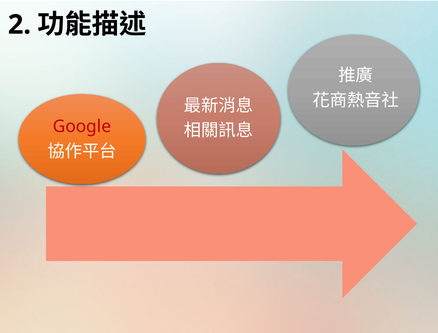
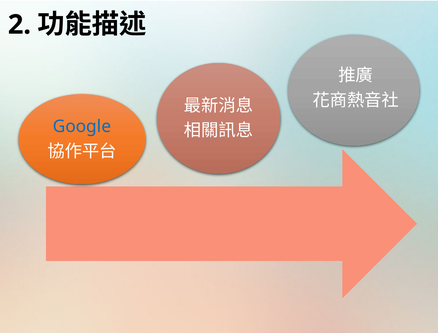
Google colour: red -> blue (82, 127)
